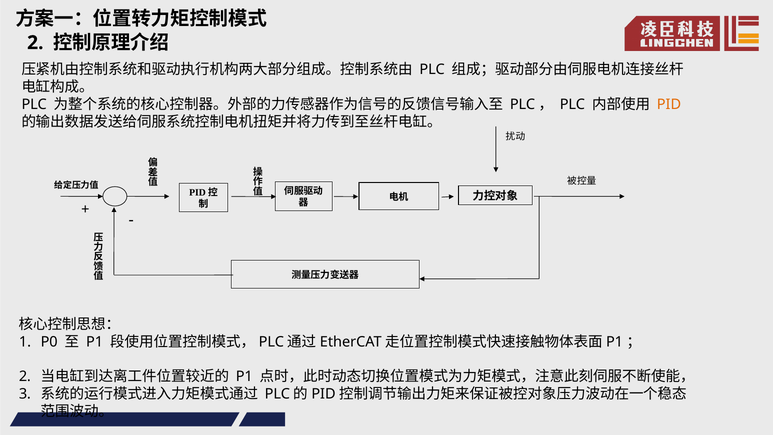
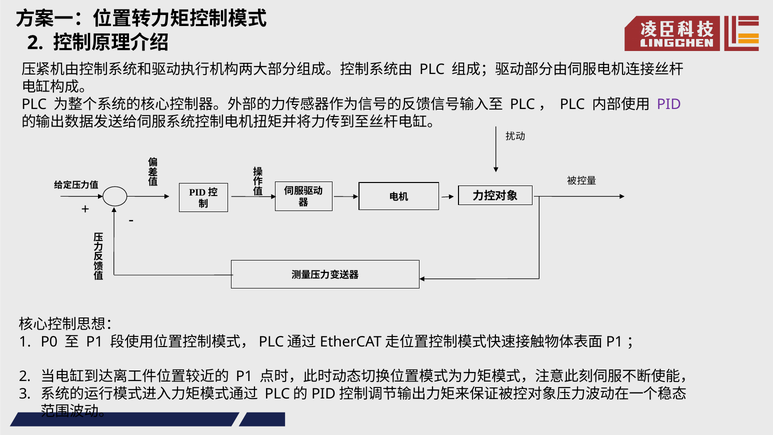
PID colour: orange -> purple (669, 104)
